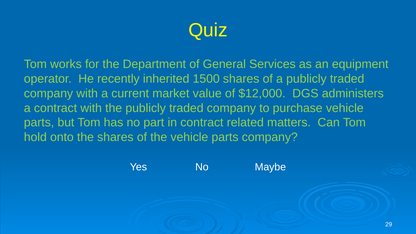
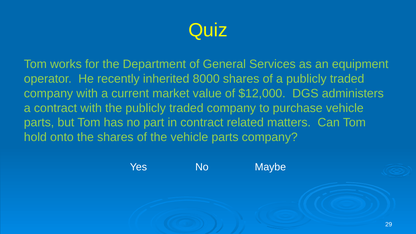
1500: 1500 -> 8000 (206, 79)
